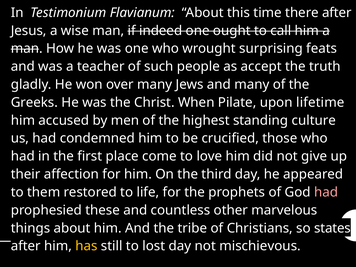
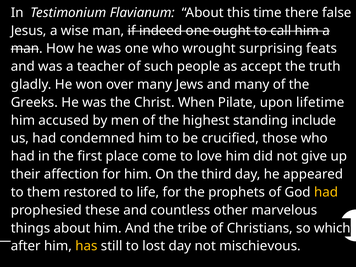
after: after -> false (337, 13)
culture: culture -> include (314, 120)
had colour: pink -> yellow (326, 192)
states: states -> which (332, 228)
